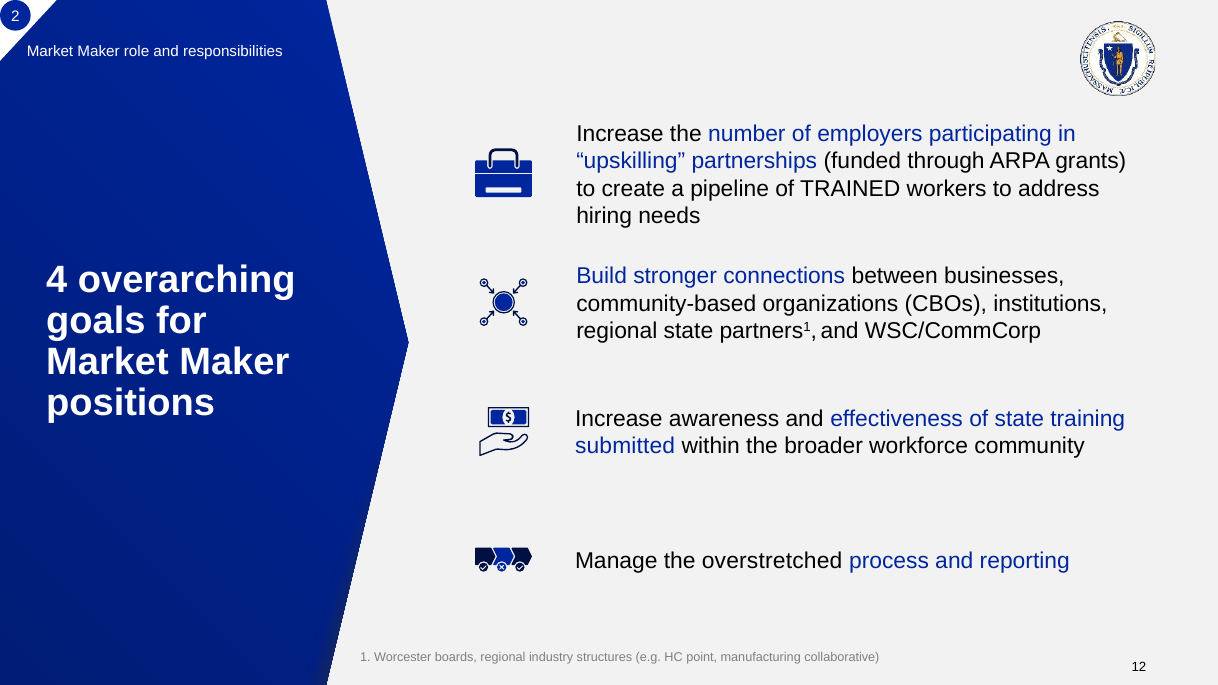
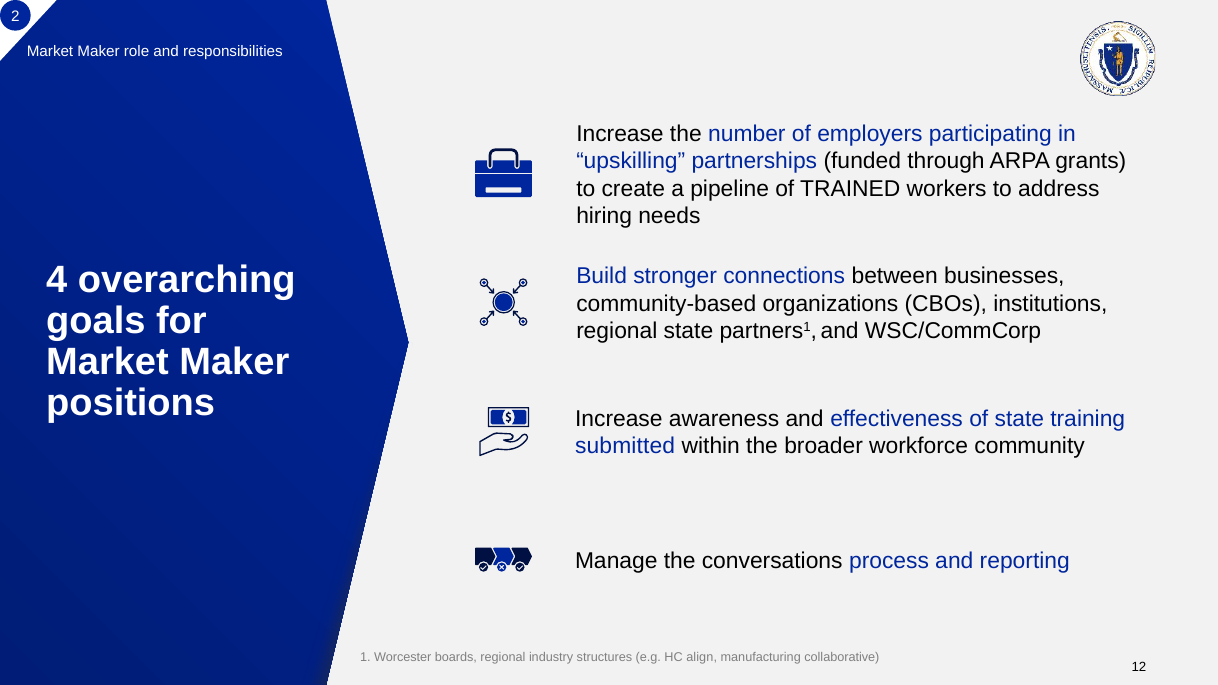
overstretched: overstretched -> conversations (772, 561)
point: point -> align (702, 657)
